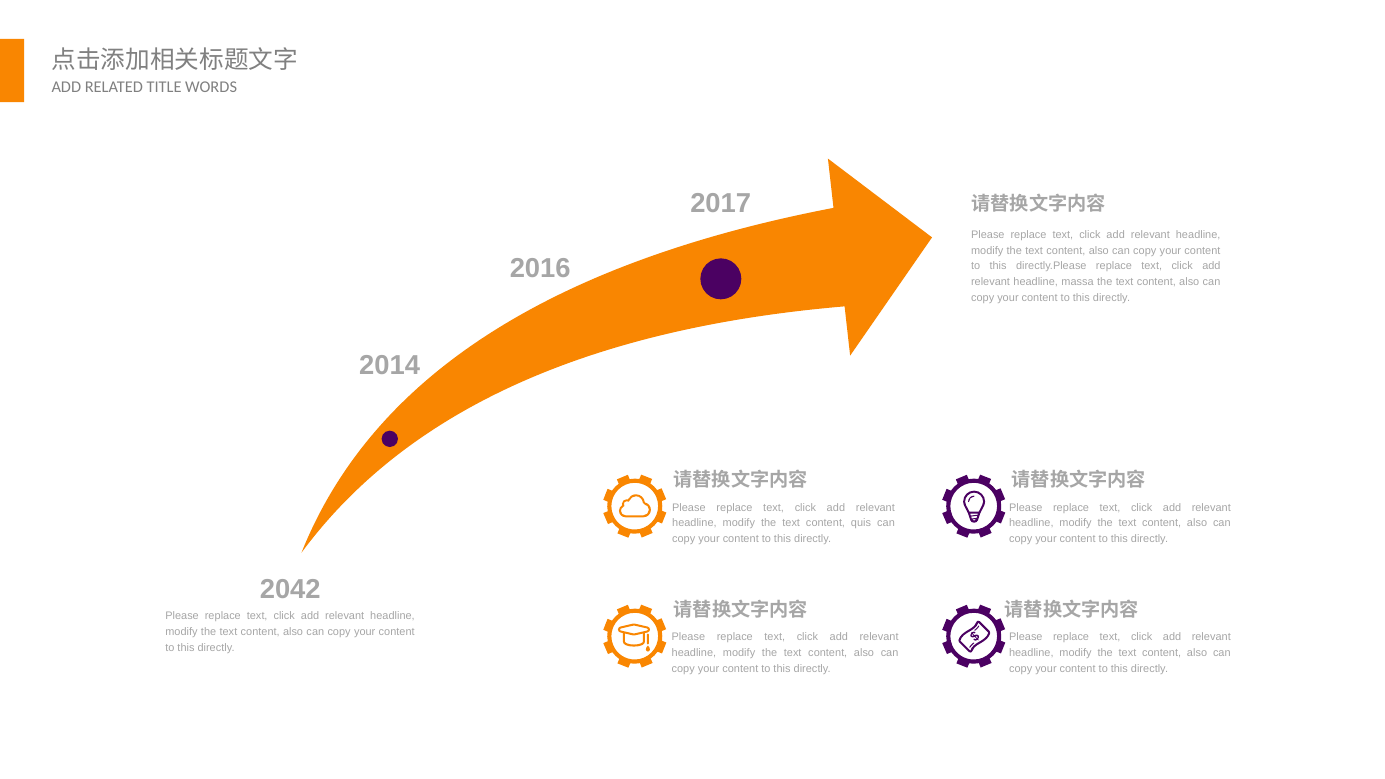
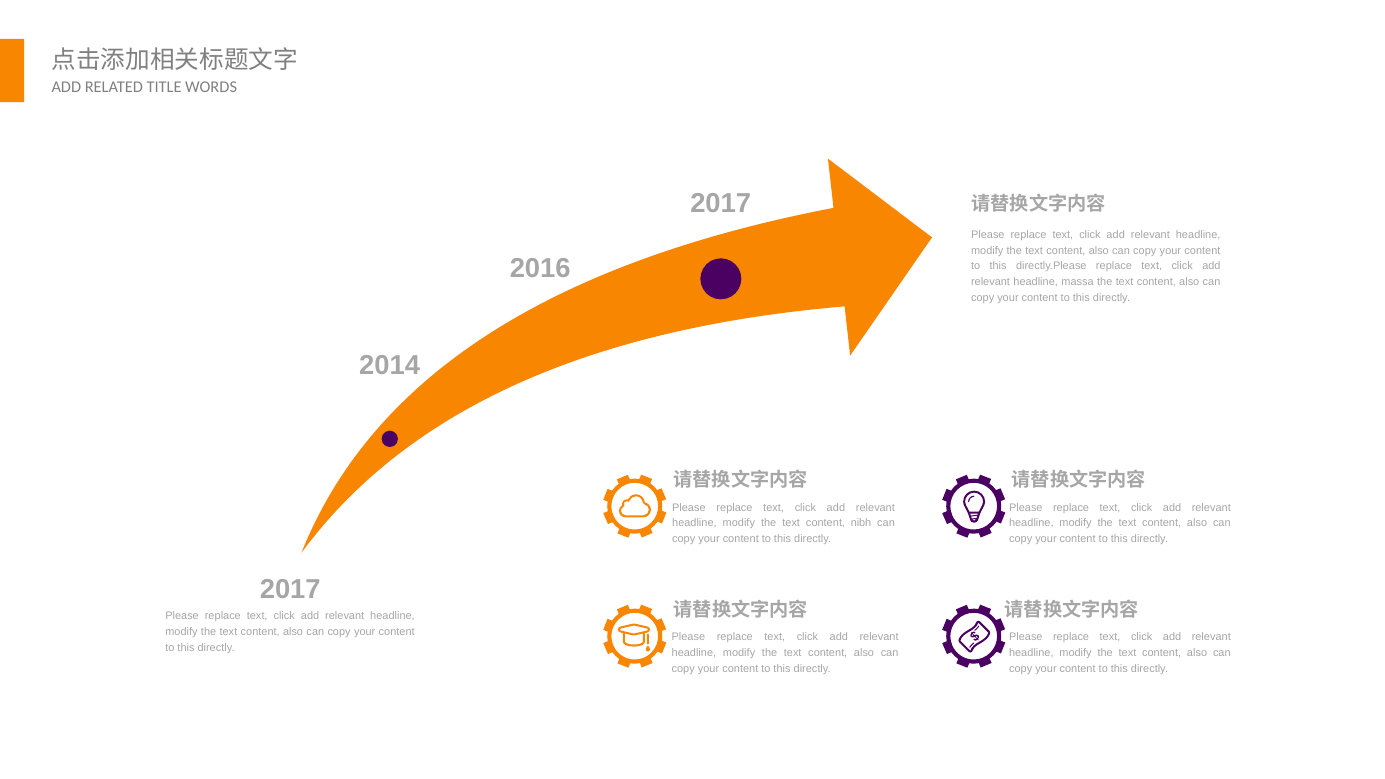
quis: quis -> nibh (861, 523)
2042: 2042 -> 2017 (290, 589)
